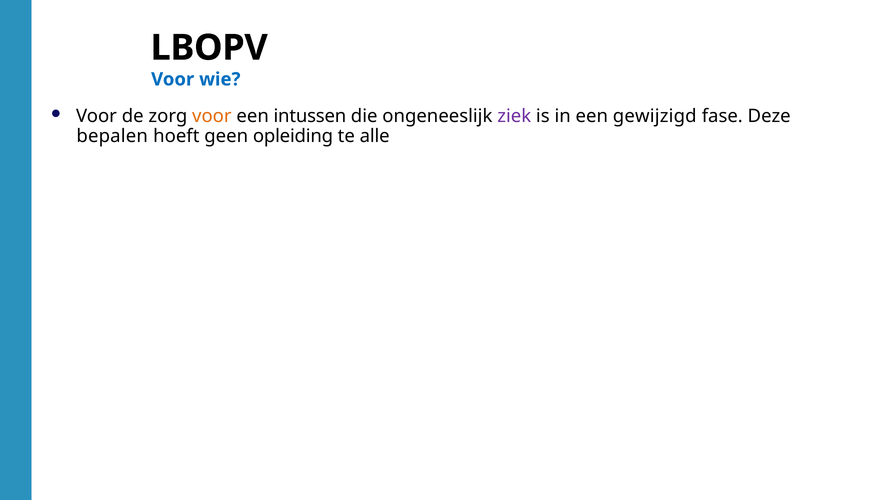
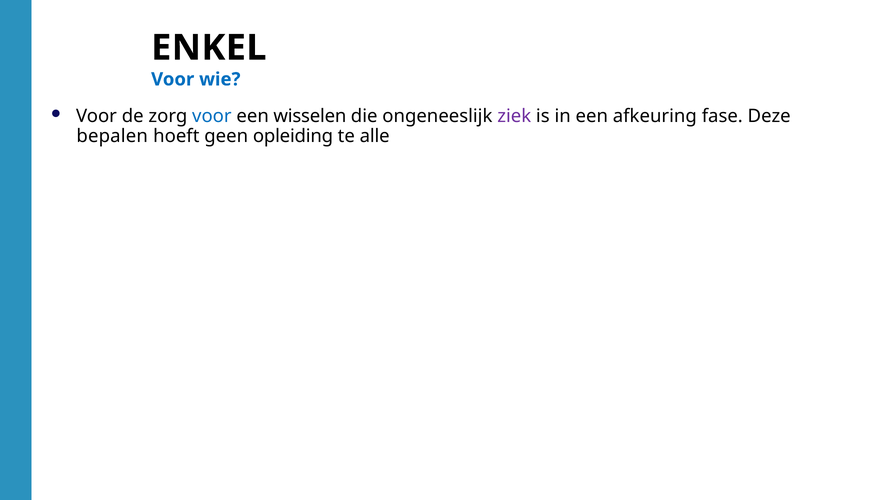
LBOPV: LBOPV -> ENKEL (209, 48)
voor colour: orange -> blue (212, 116)
intussen: intussen -> wisselen (310, 116)
gewijzigd: gewijzigd -> afkeuring (655, 116)
